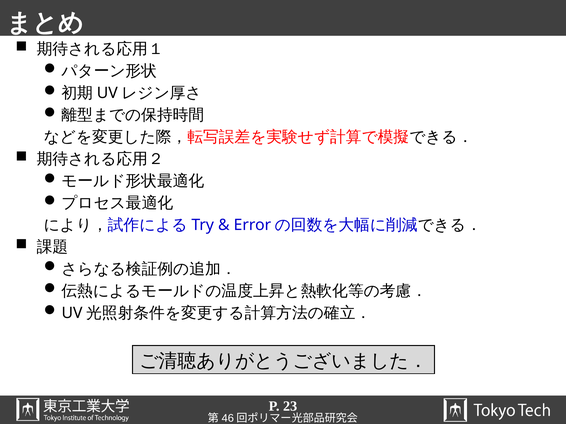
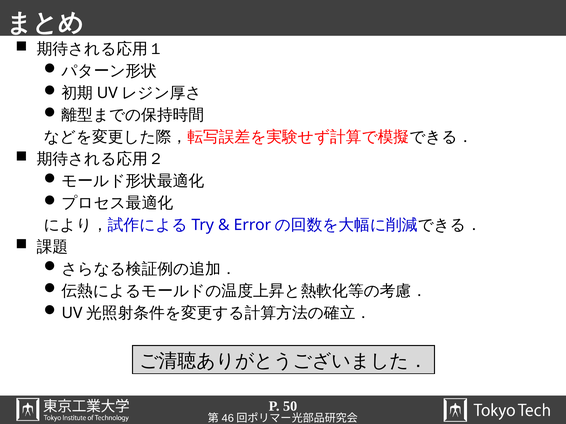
23: 23 -> 50 (290, 407)
